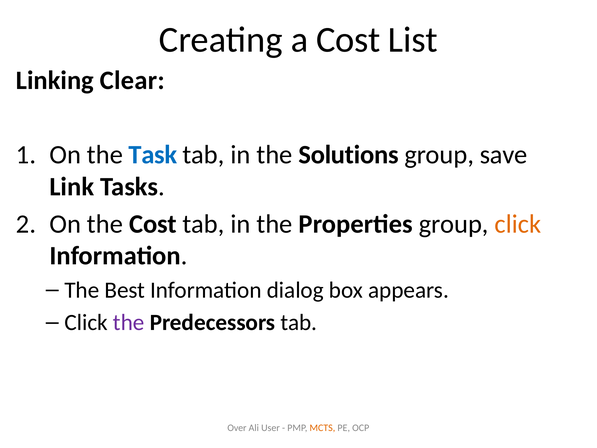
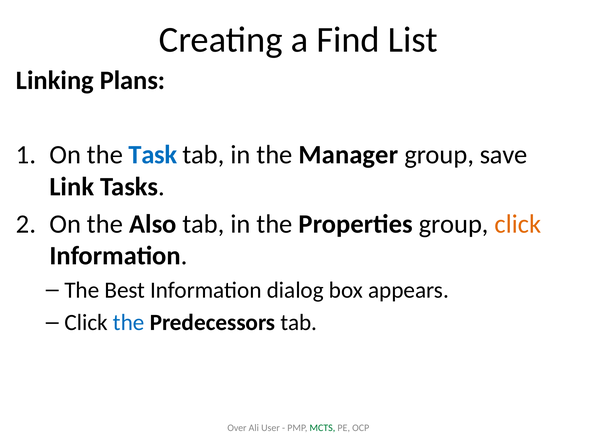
a Cost: Cost -> Find (348, 40)
Clear: Clear -> Plans (133, 80)
Solutions: Solutions -> Manager (348, 155)
the Cost: Cost -> Also (153, 224)
the colour: purple -> blue (129, 322)
MCTS colour: orange -> green (322, 427)
